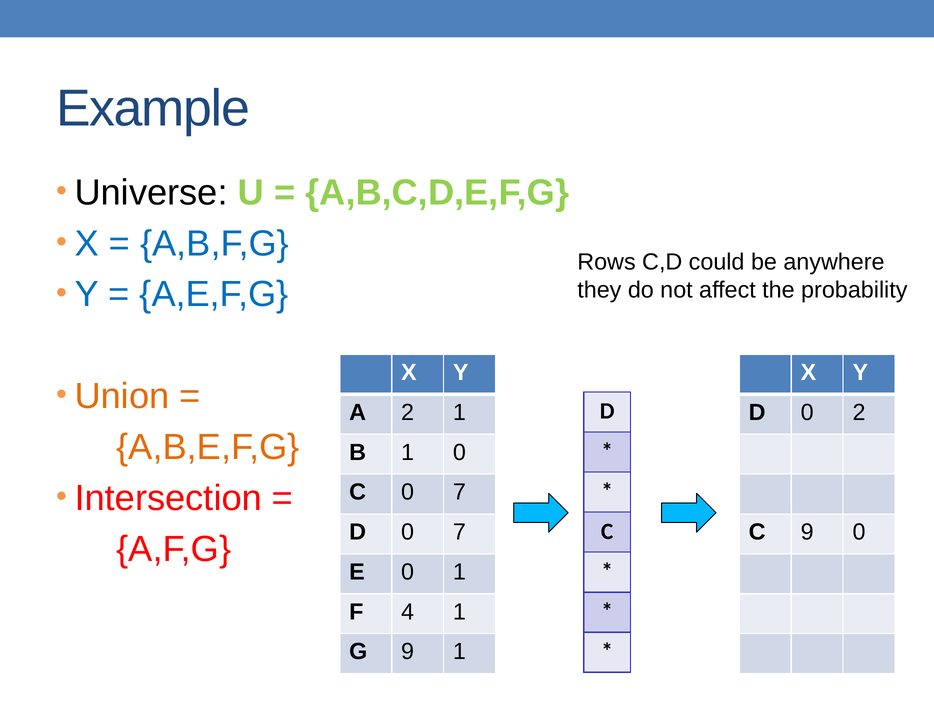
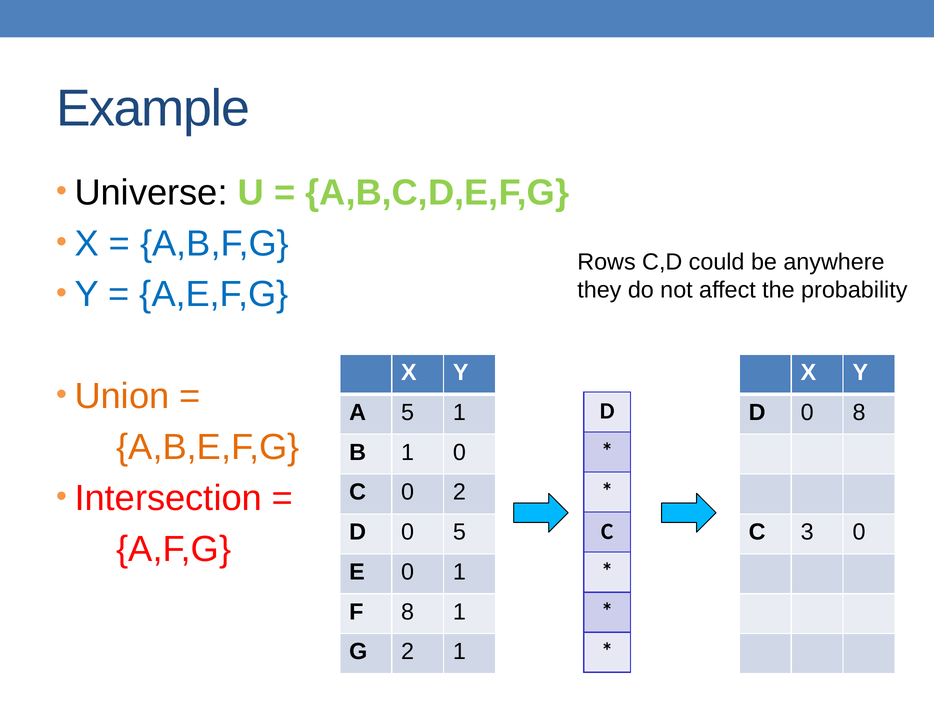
A 2: 2 -> 5 (408, 412)
0 2: 2 -> 8 (859, 412)
C 0 7: 7 -> 2 (459, 492)
D 0 7: 7 -> 5 (459, 532)
C 9: 9 -> 3 (807, 532)
F 4: 4 -> 8 (408, 611)
G 9: 9 -> 2 (408, 651)
